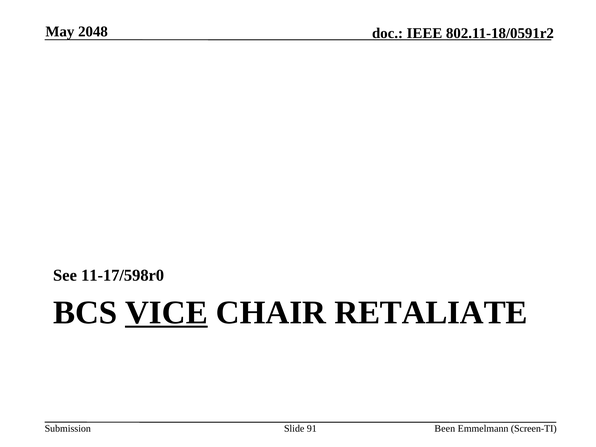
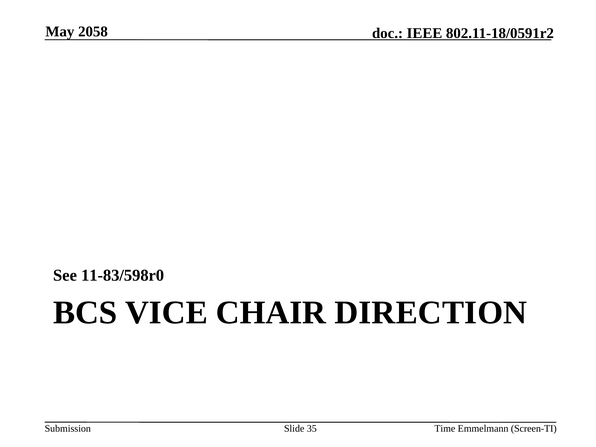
2048: 2048 -> 2058 (93, 32)
11-17/598r0: 11-17/598r0 -> 11-83/598r0 (123, 275)
VICE underline: present -> none (166, 312)
RETALIATE: RETALIATE -> DIRECTION (431, 312)
91: 91 -> 35 (312, 429)
Been: Been -> Time (445, 429)
